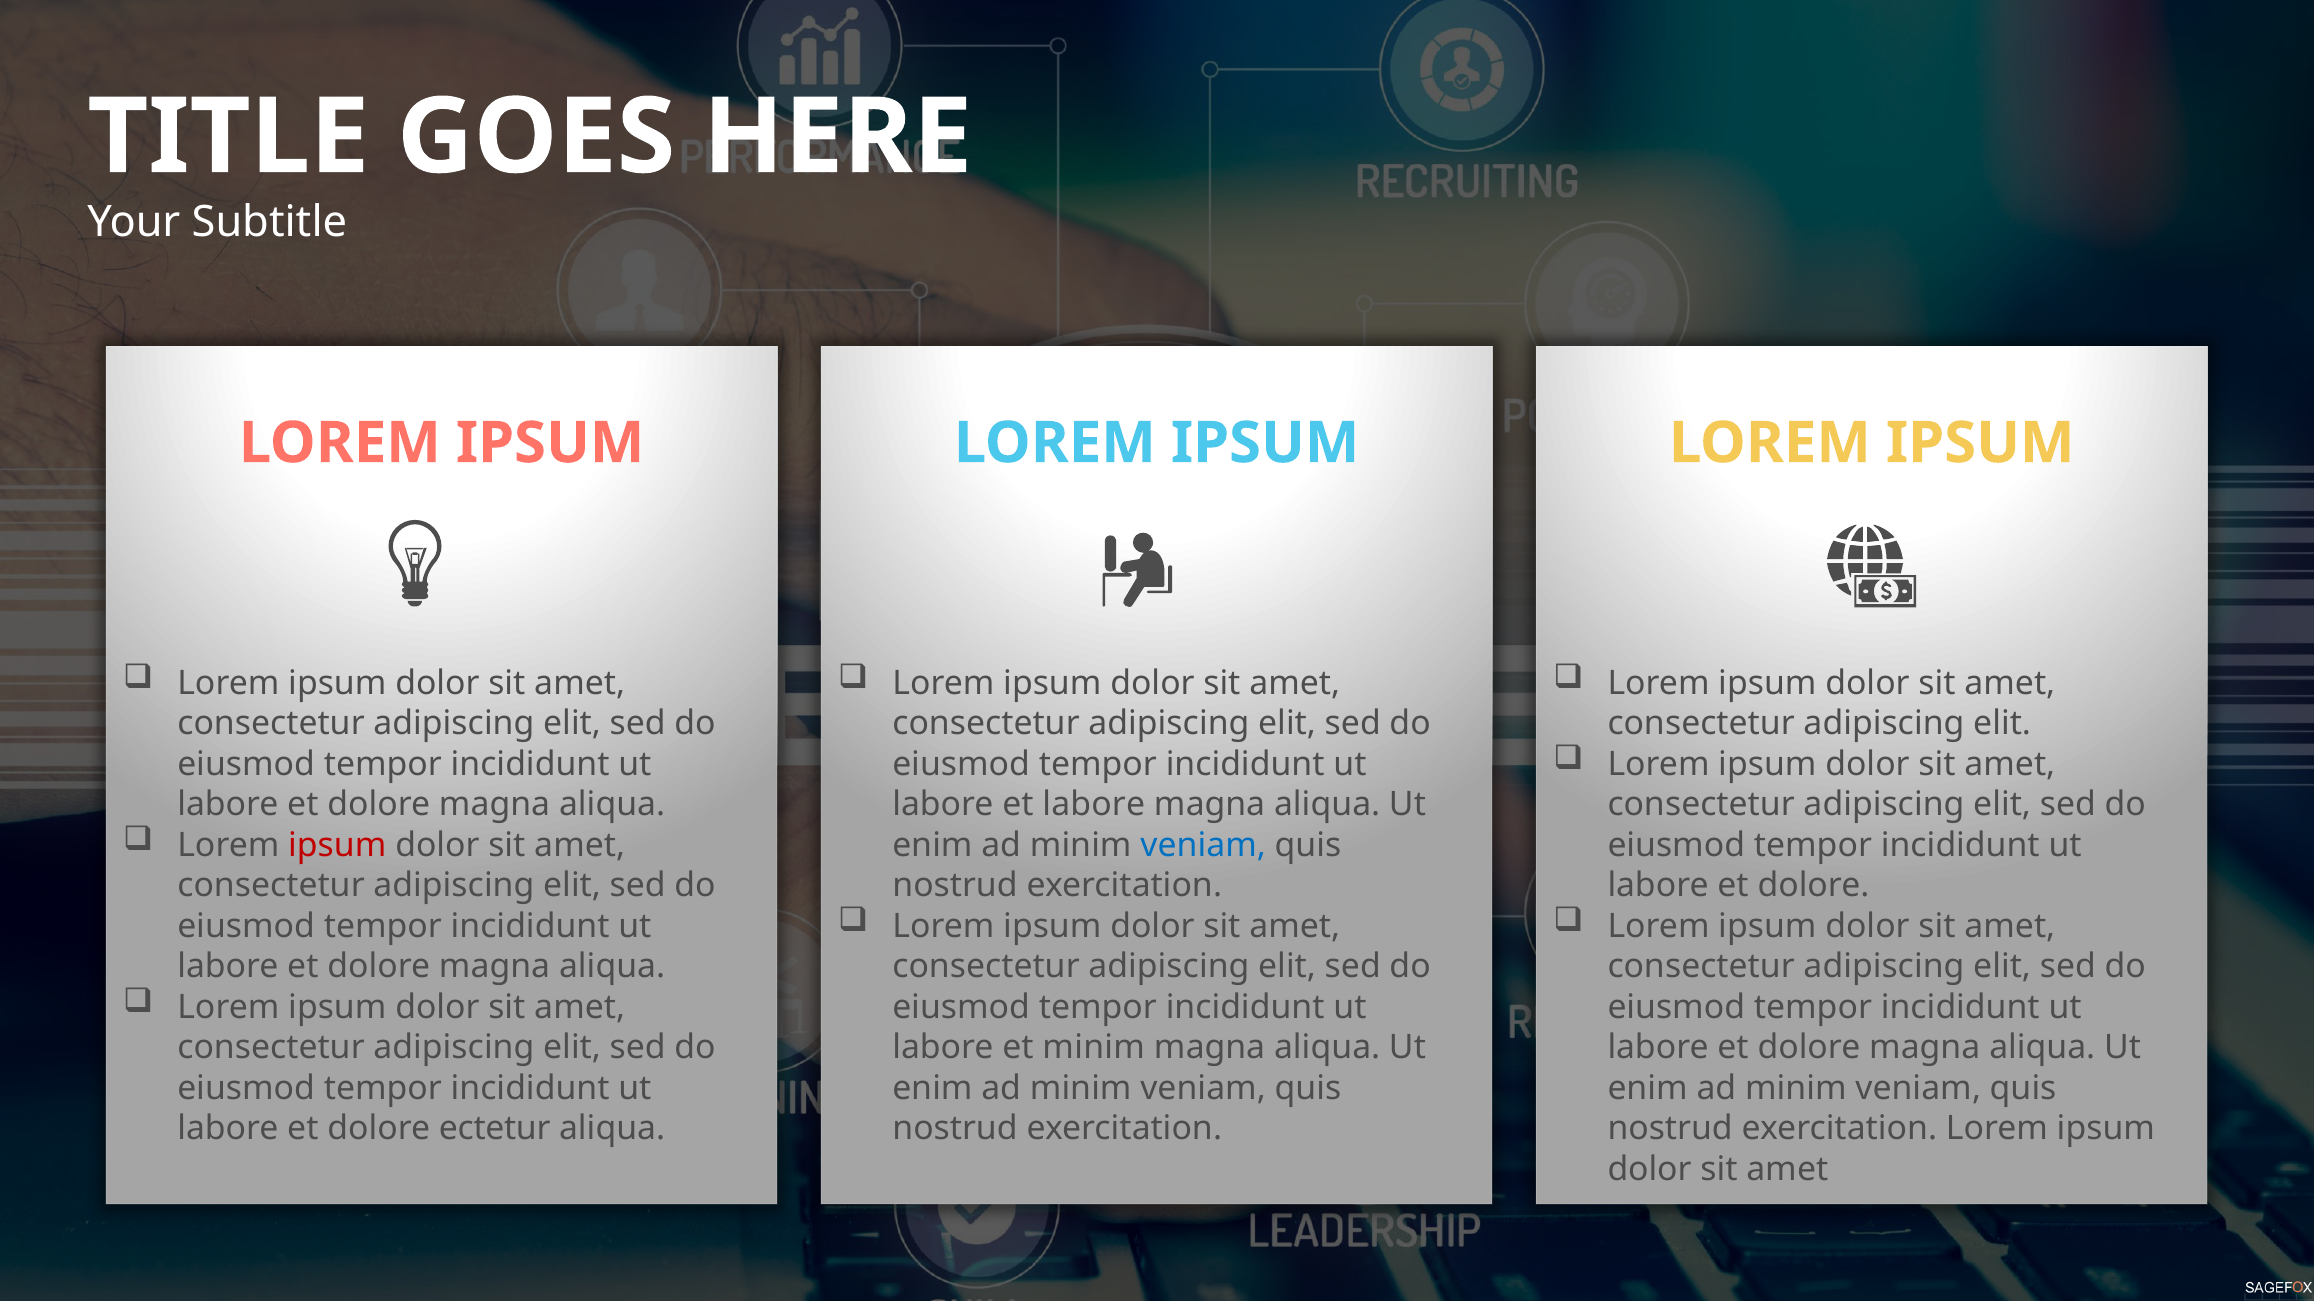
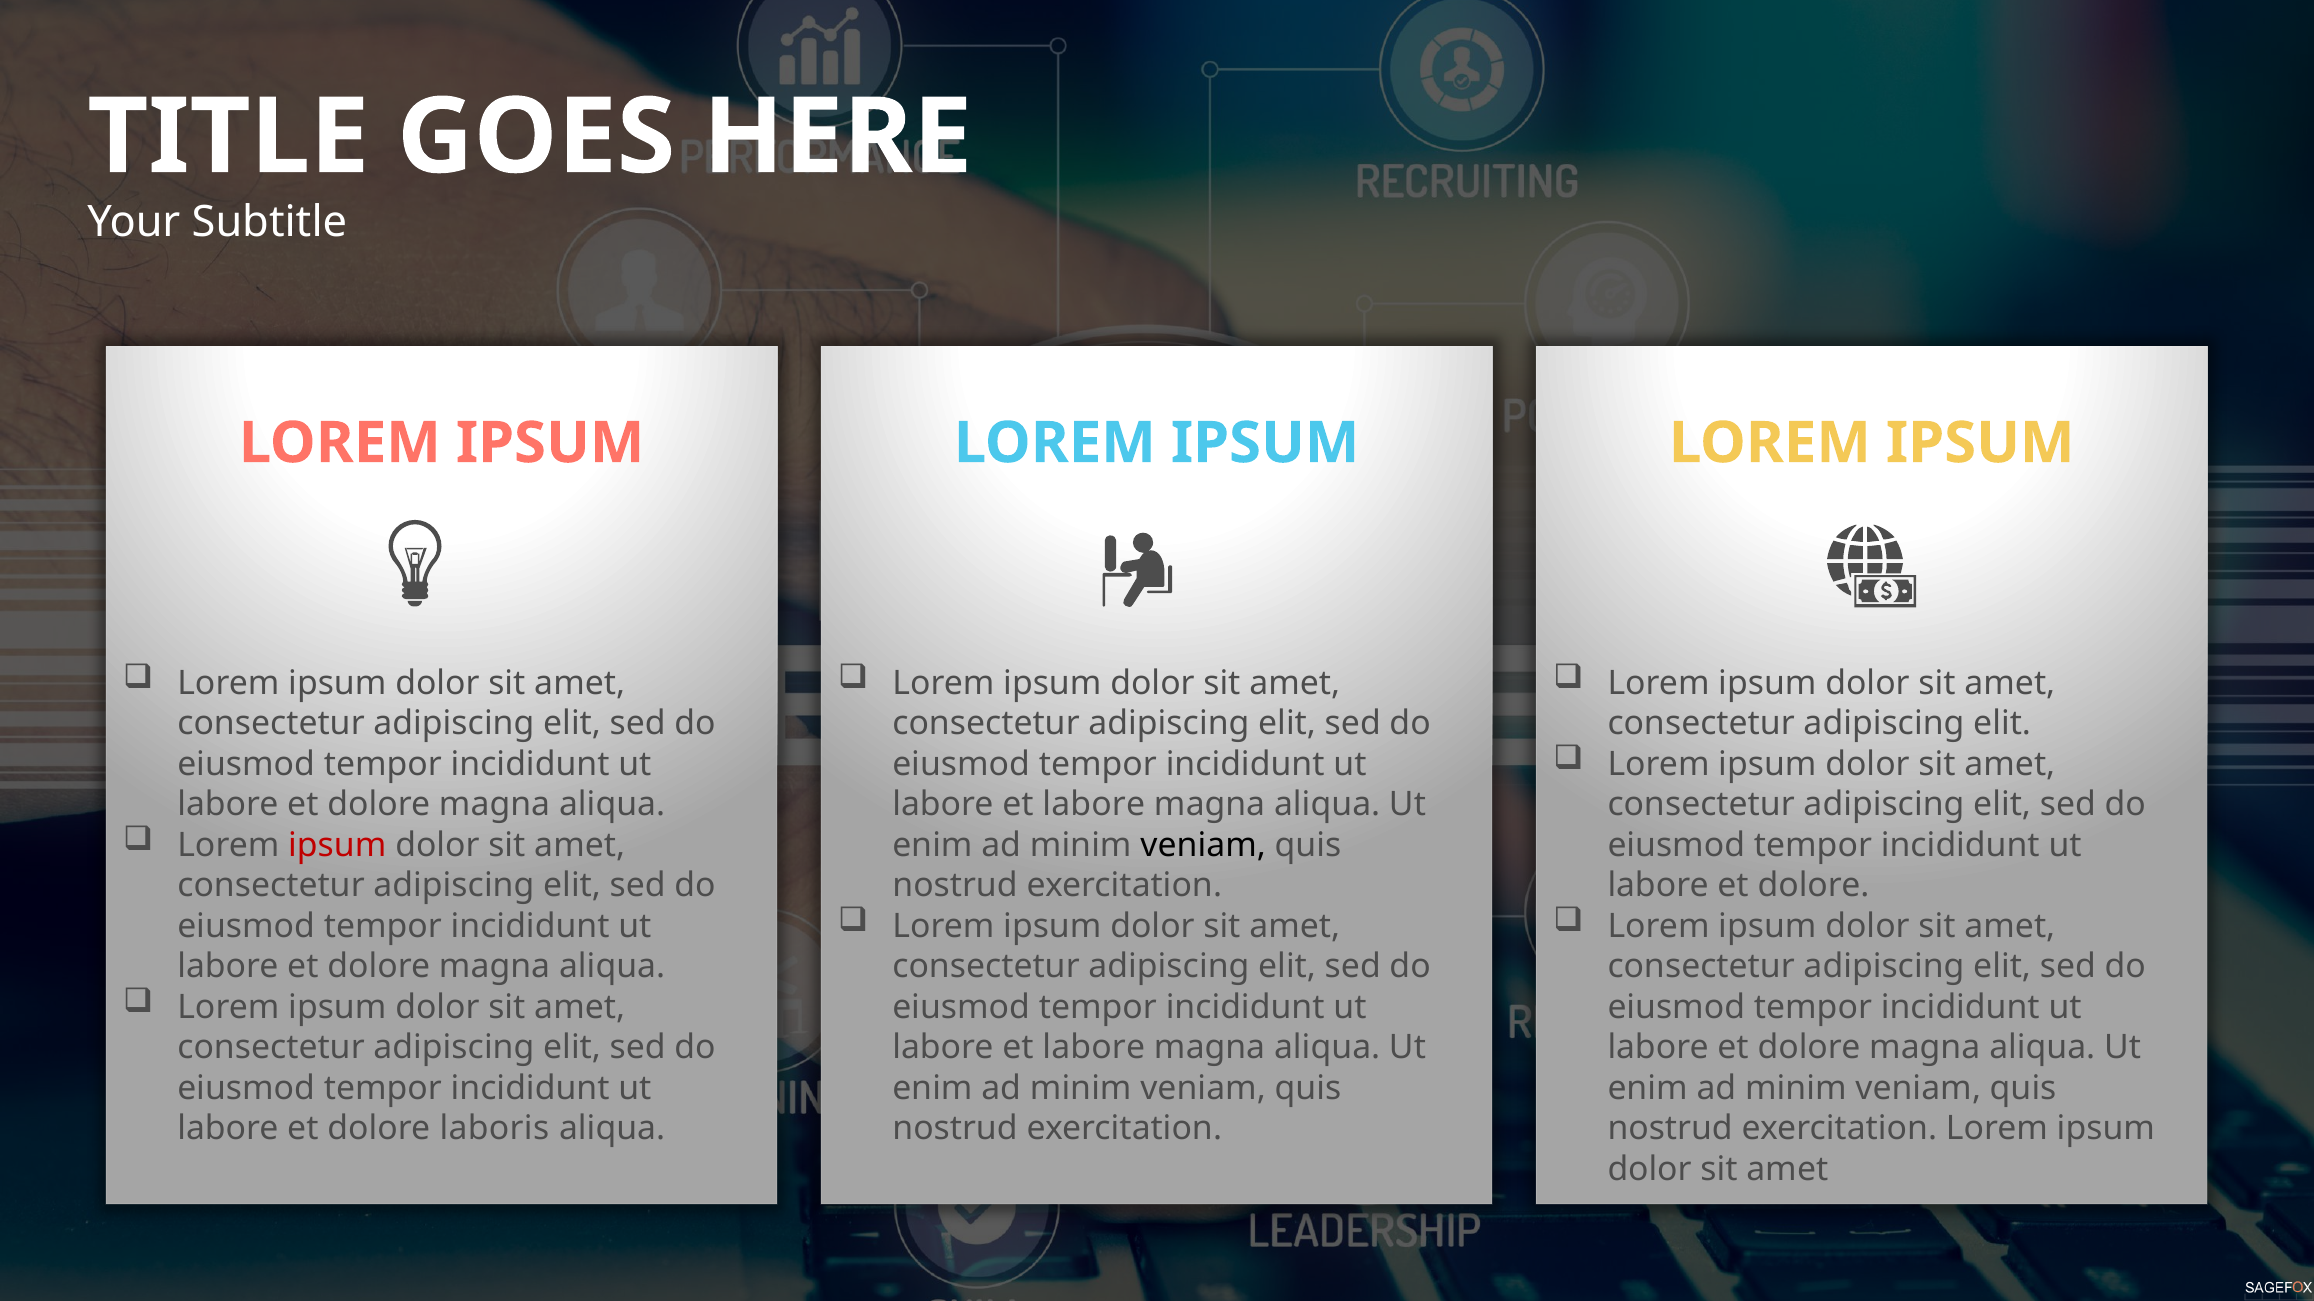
veniam colour: blue -> black (1203, 846)
minim: minim -> labore (1094, 1048)
ectetur: ectetur -> laboris (494, 1129)
